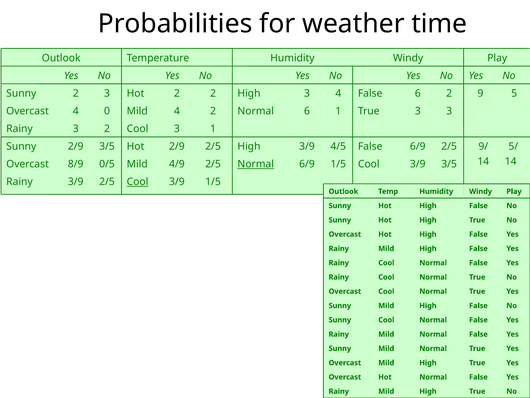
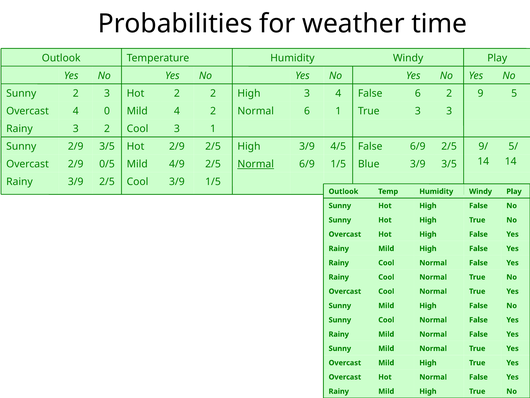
8/9: 8/9 -> 2/9 (76, 164)
Cool: Cool -> Blue (369, 164)
Cool underline: present -> none (138, 182)
